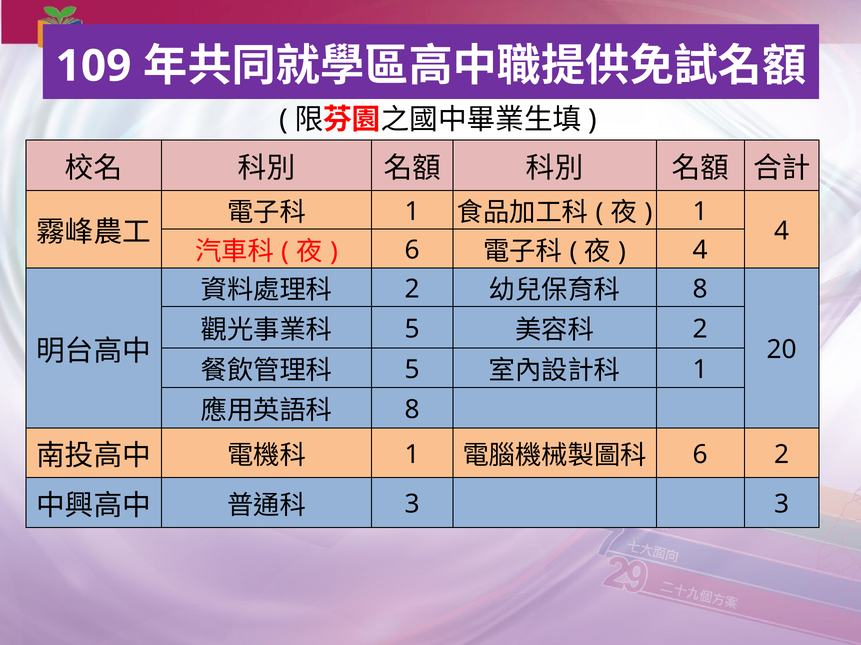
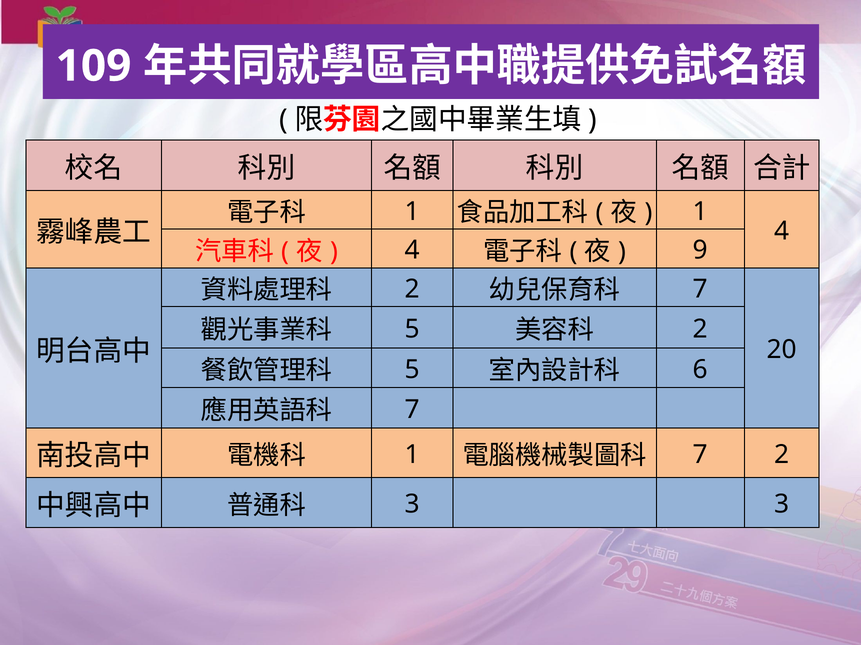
6: 6 -> 4 (412, 251)
4: 4 -> 9 (700, 251)
8: 8 -> 7 (700, 289)
1: 1 -> 6 (700, 370)
8: 8 -> 7 (412, 410)
6: 6 -> 7 (700, 455)
